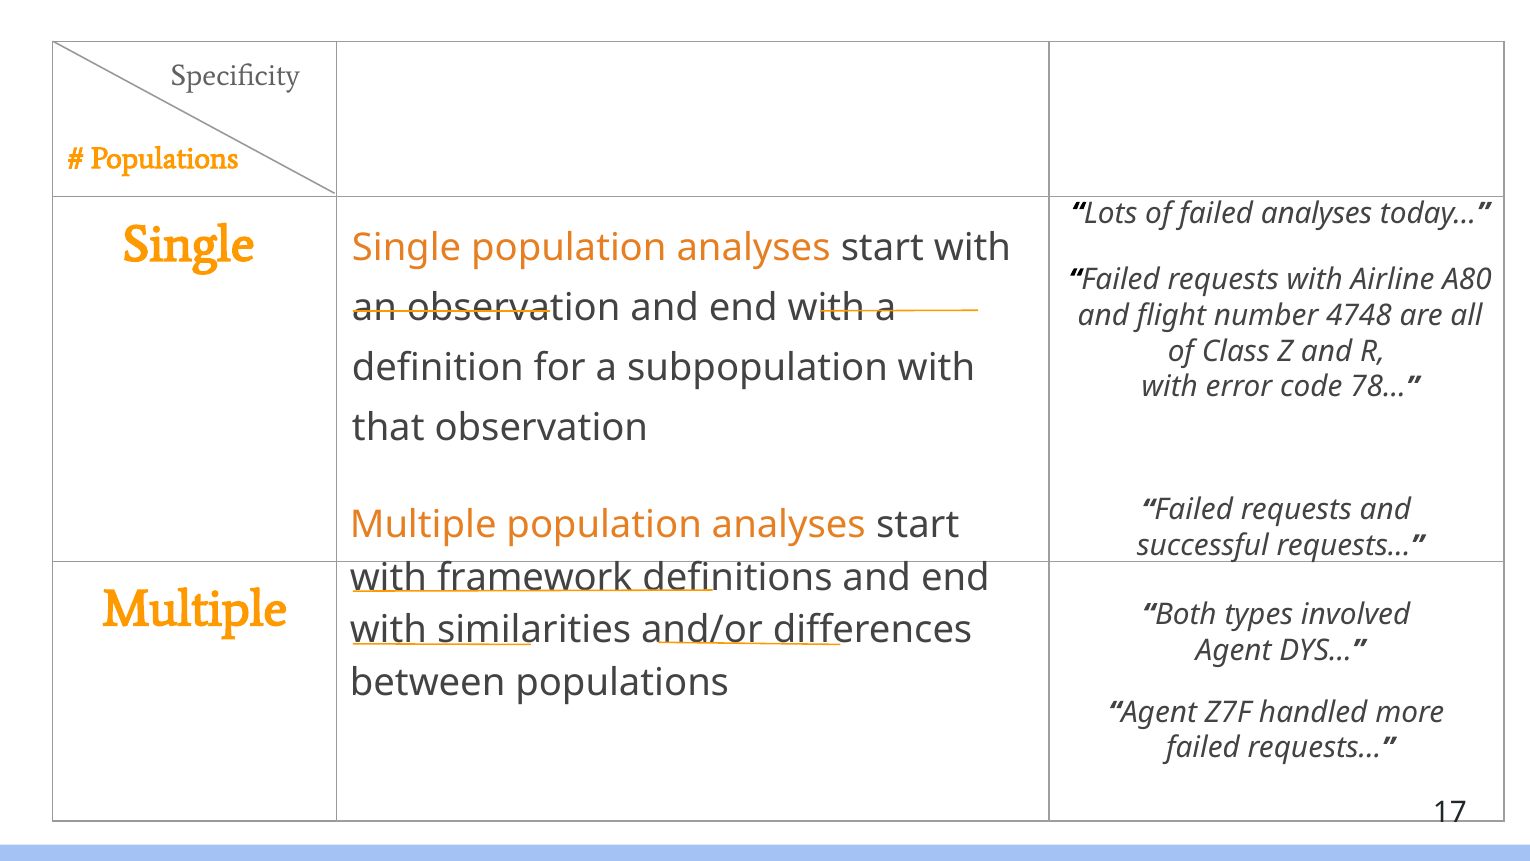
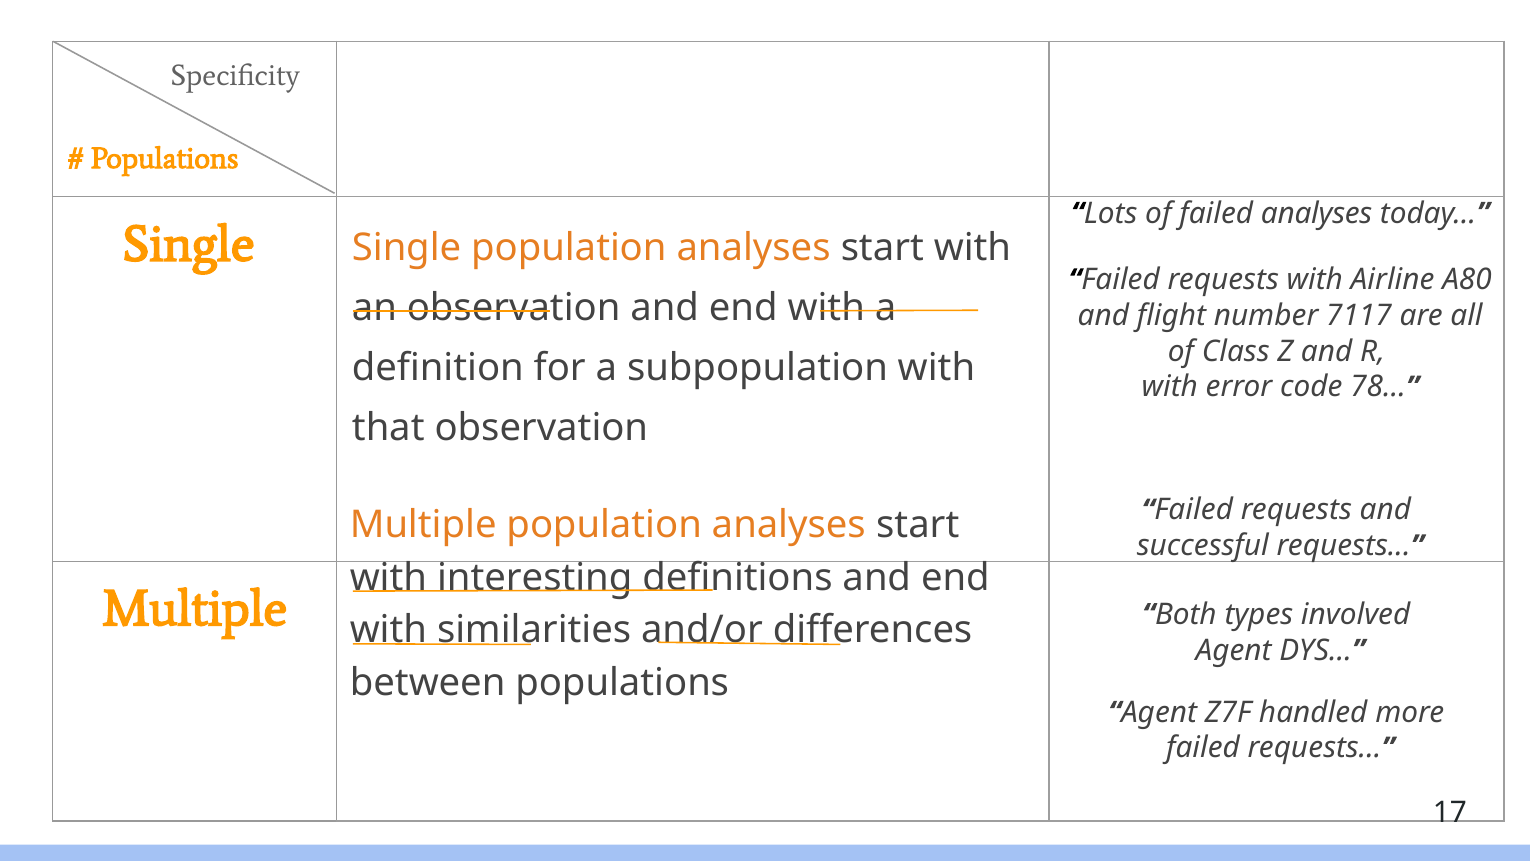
4748: 4748 -> 7117 (1359, 315)
framework: framework -> interesting (535, 577)
